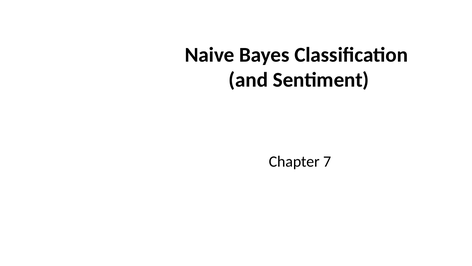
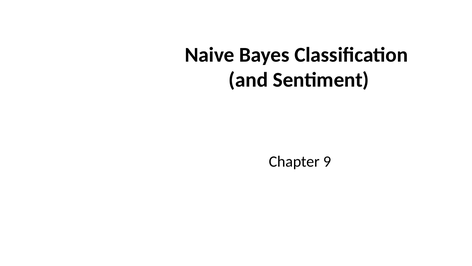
7: 7 -> 9 (327, 161)
